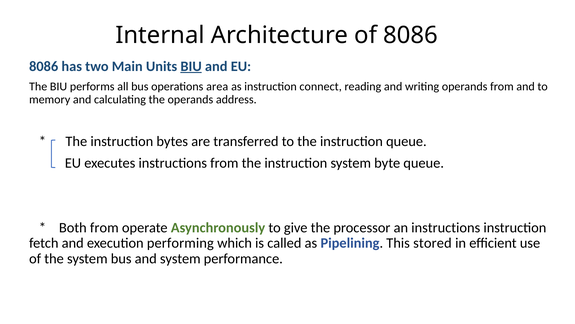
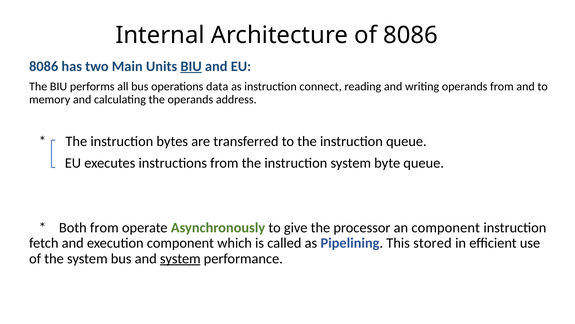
area: area -> data (217, 87)
an instructions: instructions -> component (446, 227)
execution performing: performing -> component (180, 243)
system underline: none -> present (180, 258)
